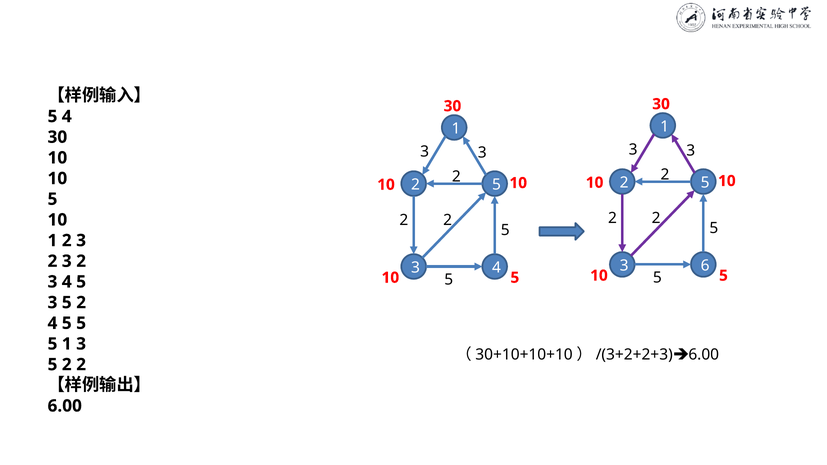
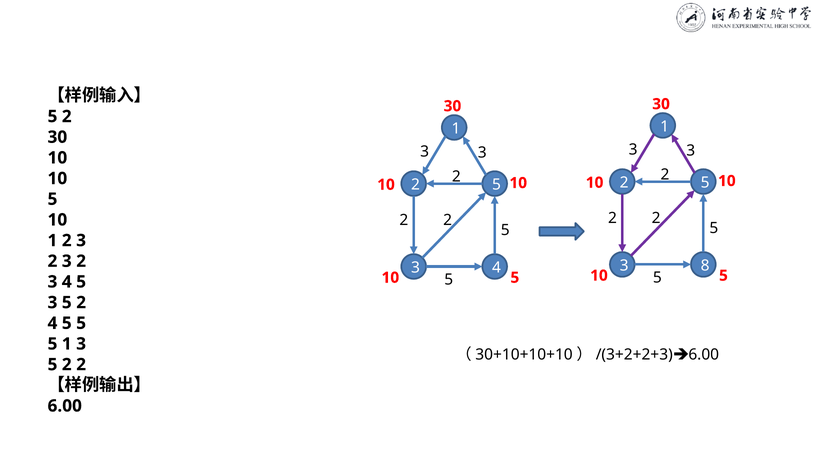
4: 4 -> 2 (67, 117)
6: 6 -> 8 (705, 266)
